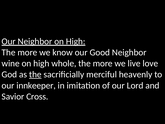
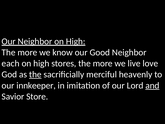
wine: wine -> each (11, 63)
whole: whole -> stores (64, 63)
and underline: none -> present (152, 85)
Cross: Cross -> Store (37, 96)
